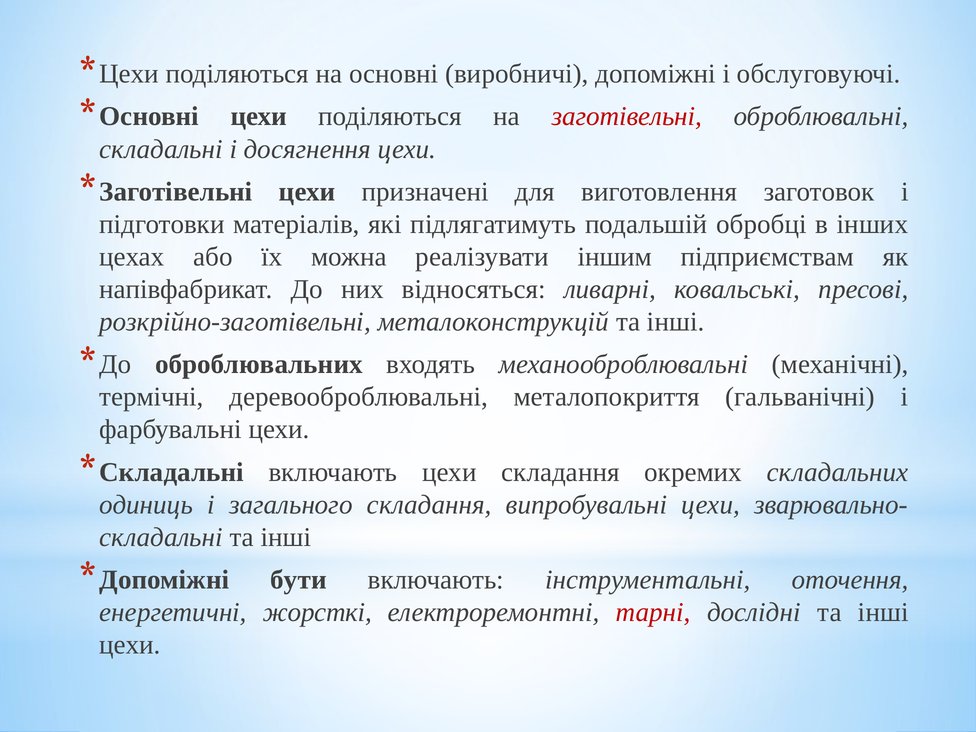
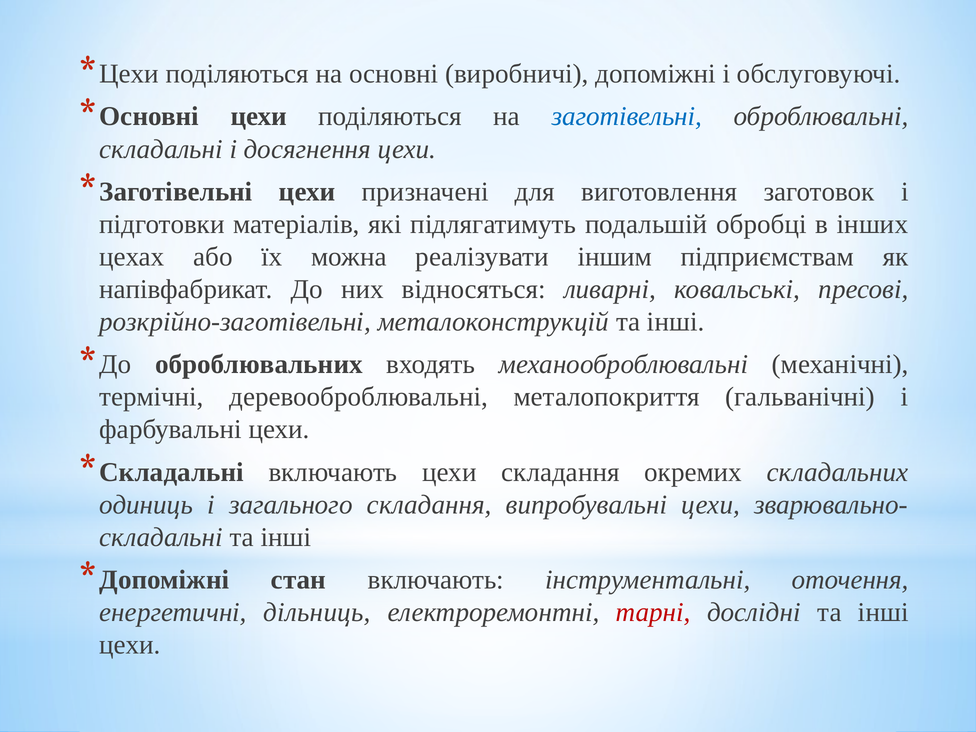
заготівельні colour: red -> blue (627, 117)
бути: бути -> стан (298, 580)
жорсткі: жорсткі -> дільниць (317, 612)
